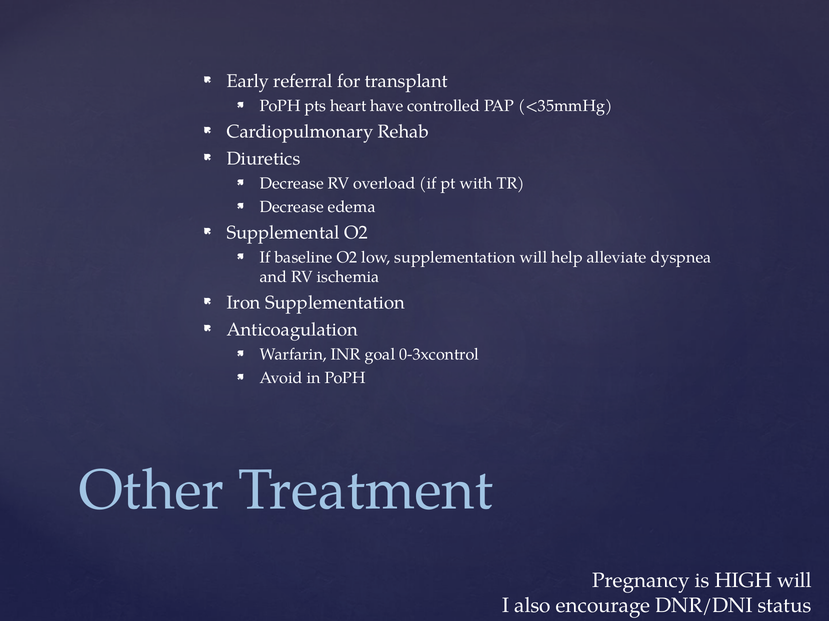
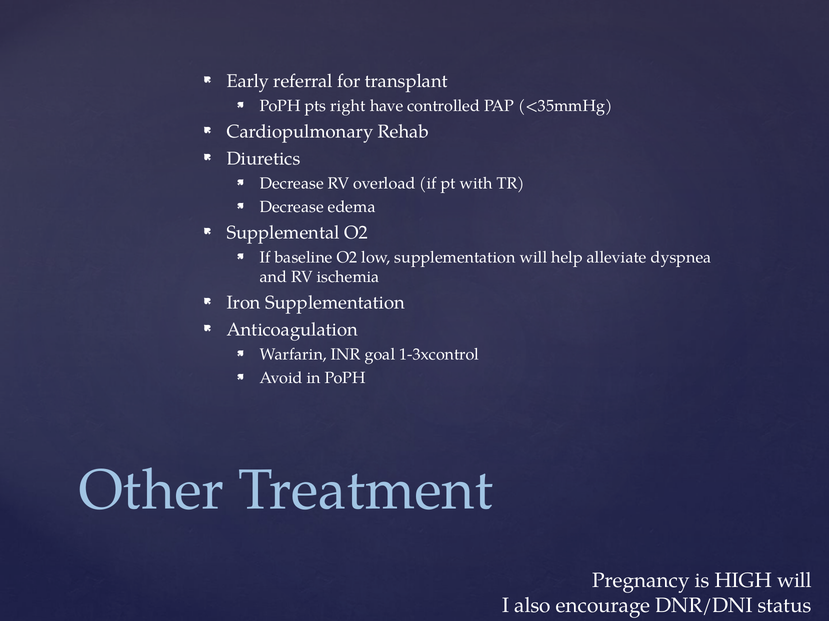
heart: heart -> right (348, 106)
0-3xcontrol: 0-3xcontrol -> 1-3xcontrol (439, 355)
